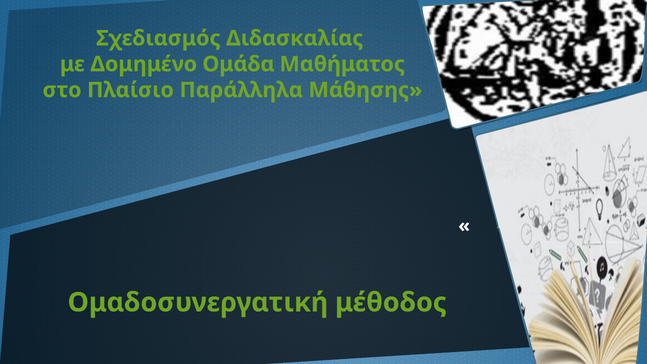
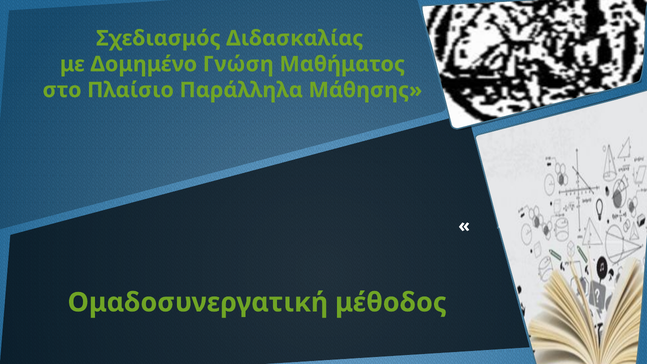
Ομάδα: Ομάδα -> Γνώση (238, 64)
